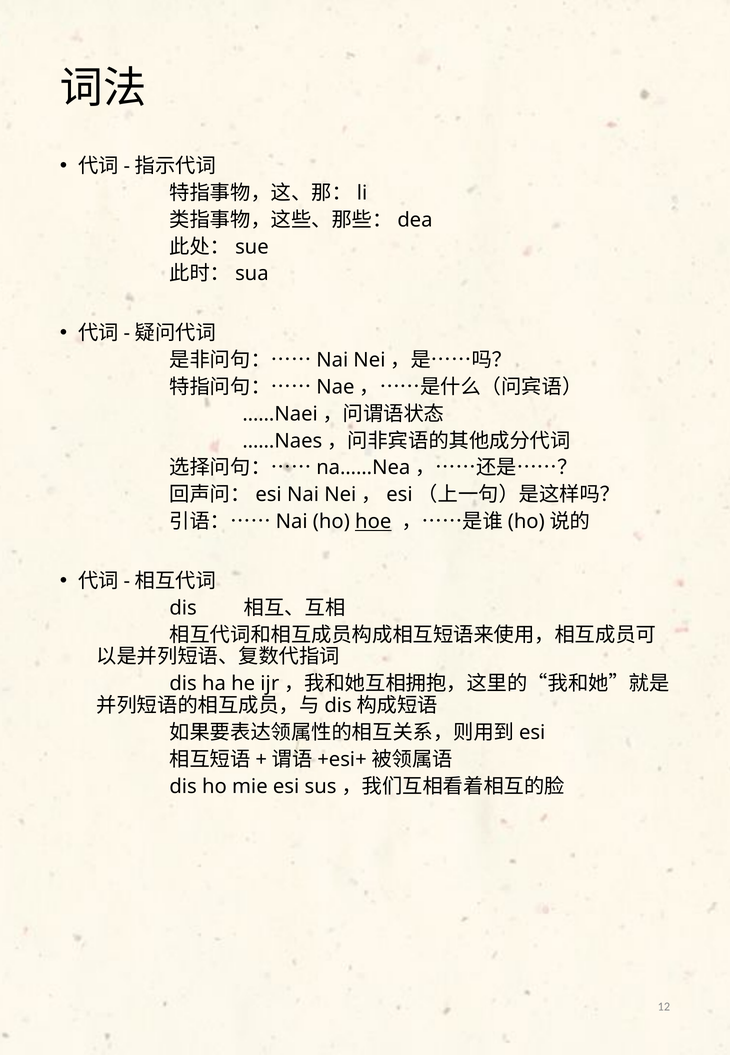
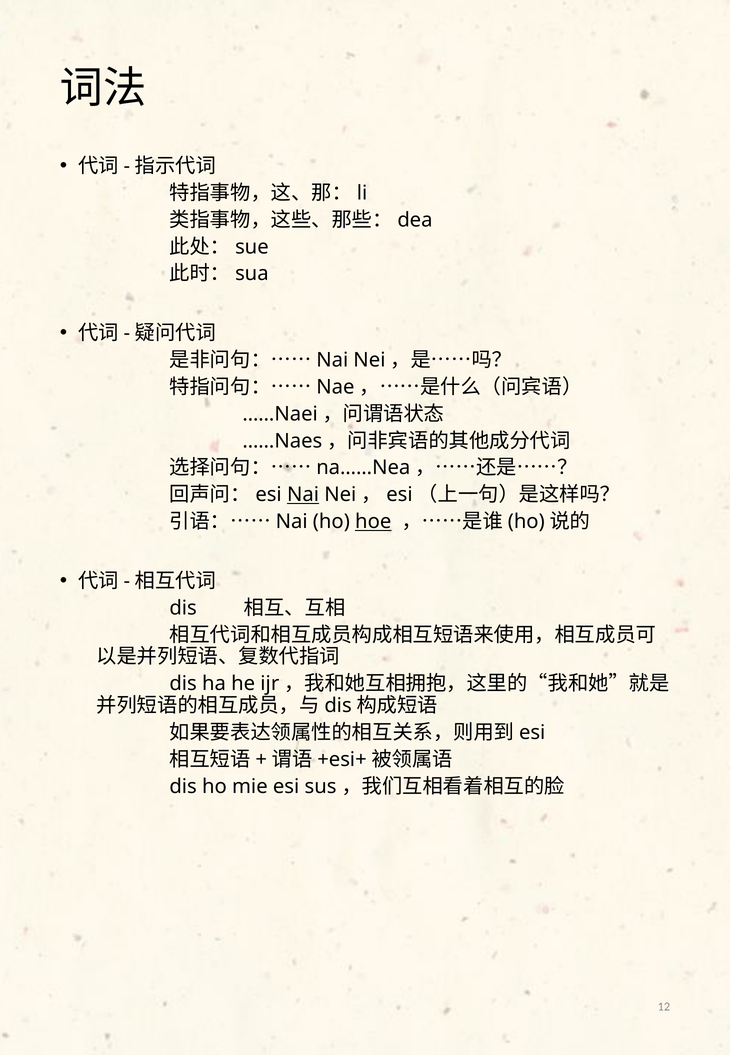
Nai underline: none -> present (303, 495)
